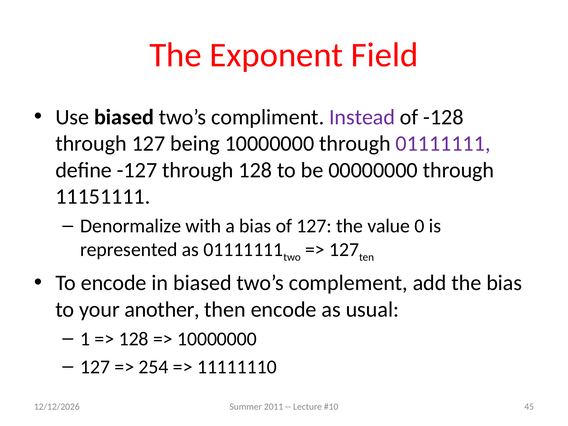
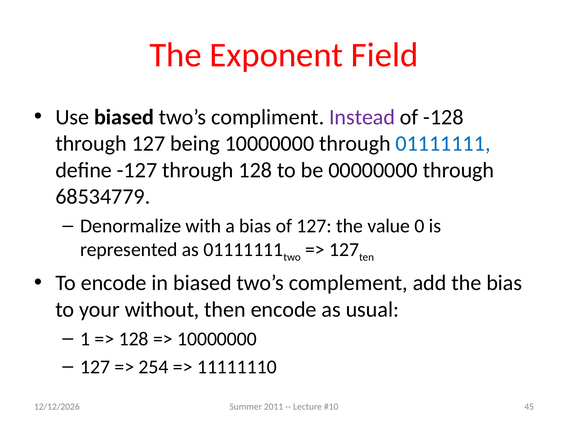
01111111 colour: purple -> blue (443, 144)
11151111: 11151111 -> 68534779 (103, 197)
another: another -> without (162, 309)
